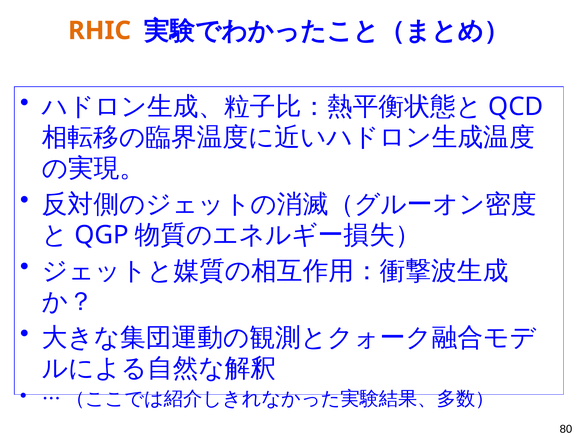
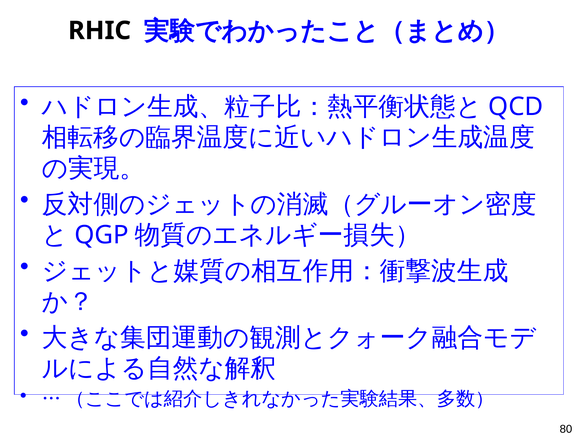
RHIC colour: orange -> black (99, 31)
